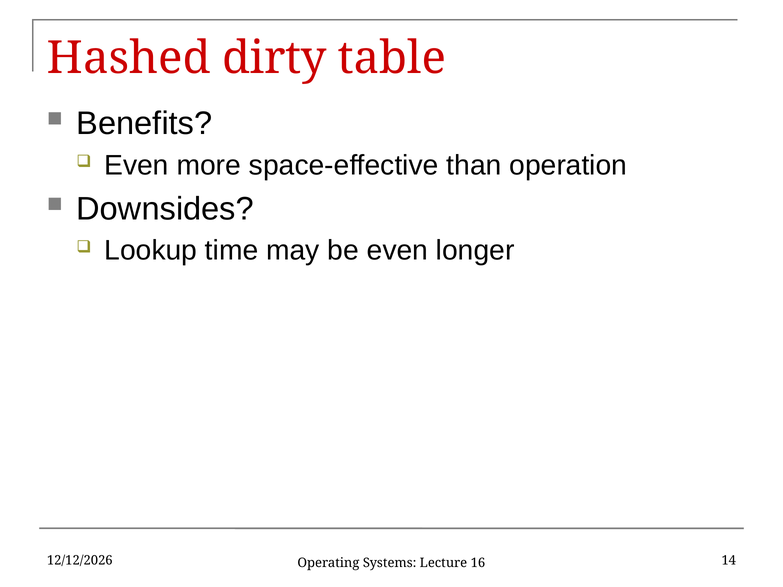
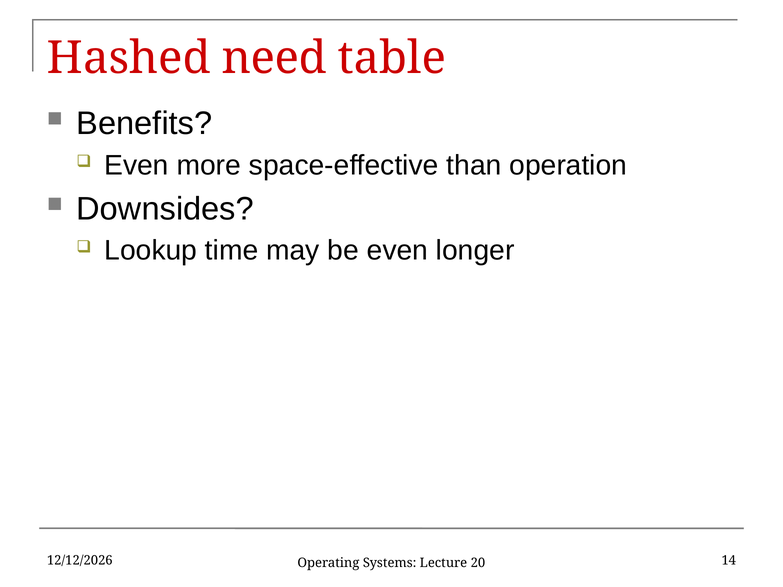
dirty: dirty -> need (274, 58)
16: 16 -> 20 (478, 563)
